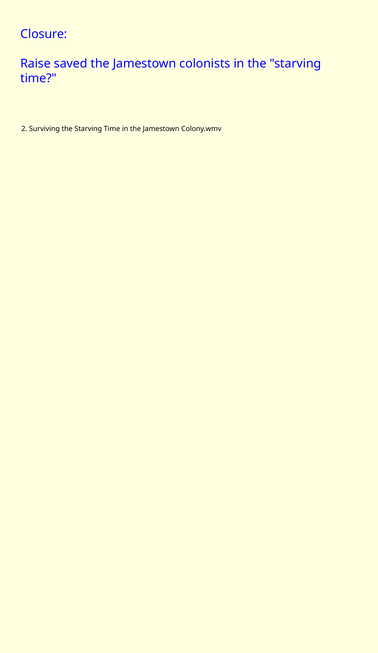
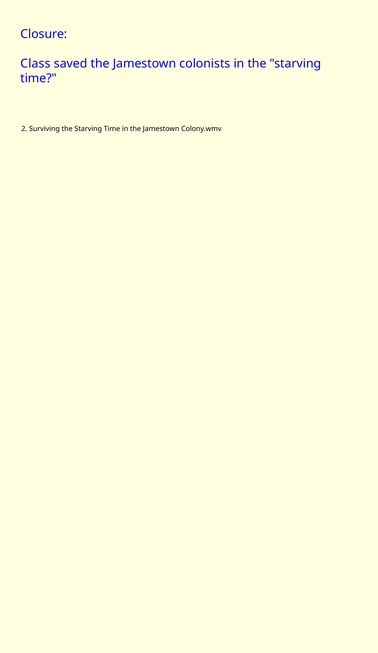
Raise: Raise -> Class (35, 63)
